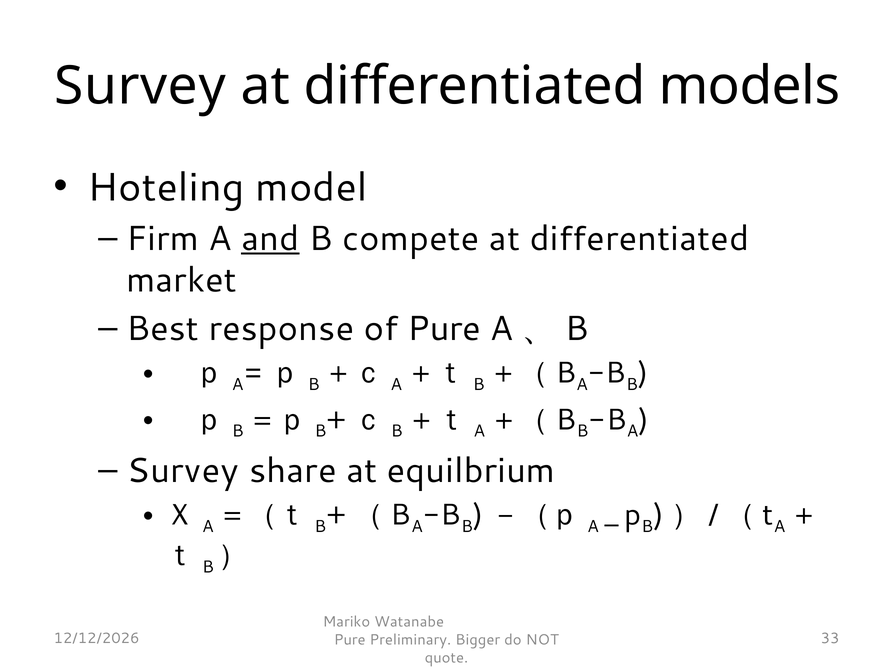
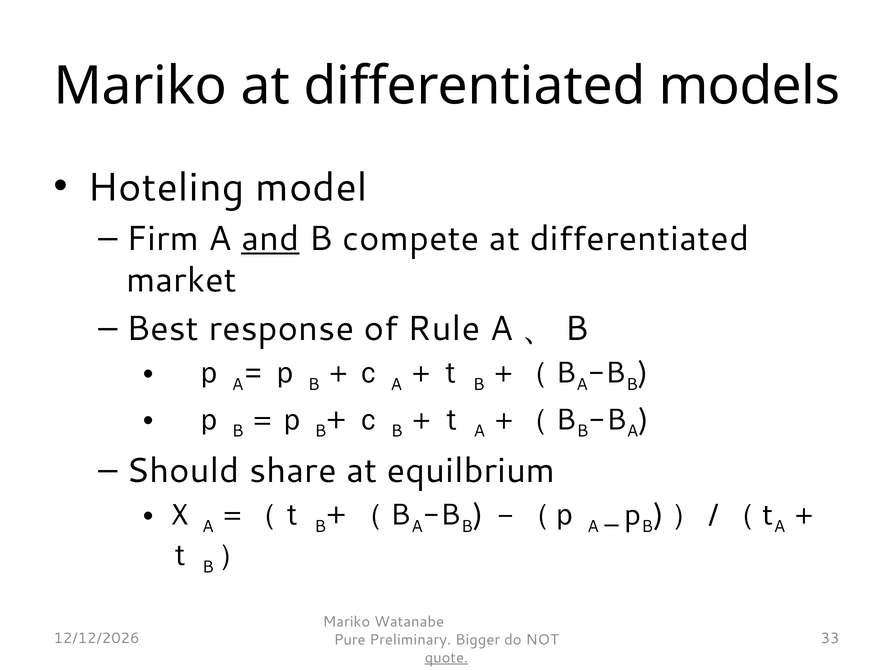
Survey: Survey -> Mariko (141, 86)
of Pure: Pure -> Rule (444, 329)
Survey: Survey -> Should (183, 470)
quote underline: none -> present (446, 657)
